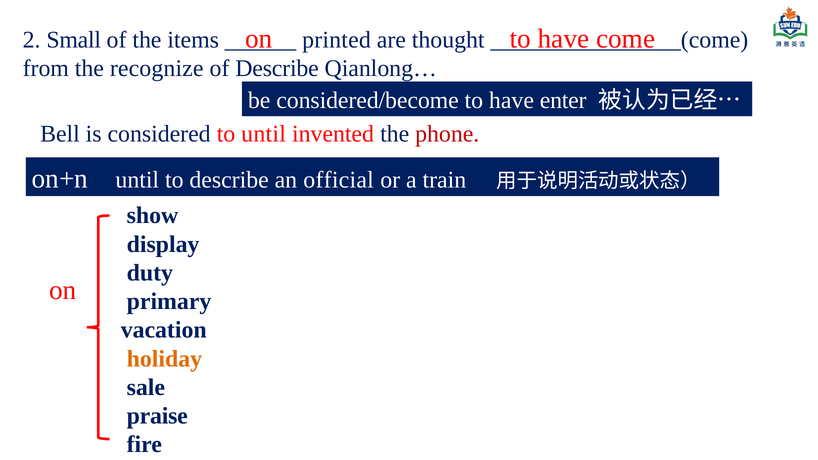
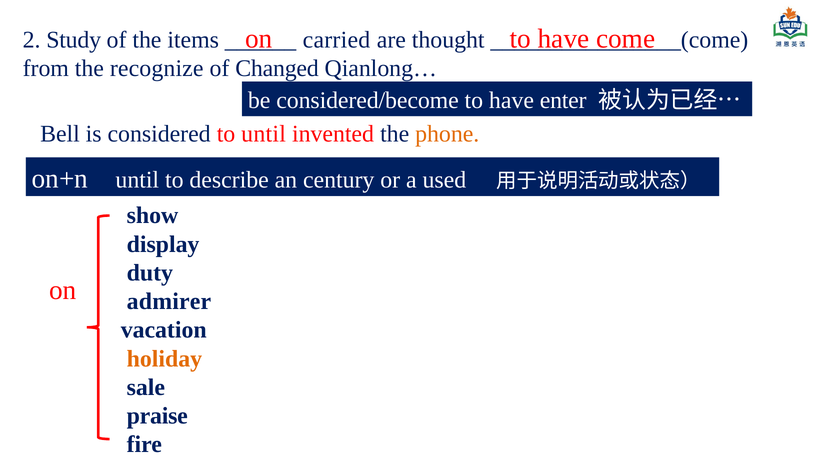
Small: Small -> Study (74, 40)
printed: printed -> carried (336, 40)
of Describe: Describe -> Changed (277, 69)
phone colour: red -> orange (447, 134)
official: official -> century (339, 180)
train: train -> used (444, 180)
primary: primary -> admirer (169, 302)
